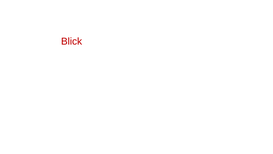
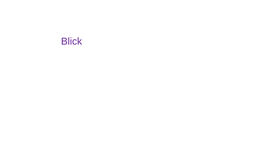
Blick colour: red -> purple (72, 41)
